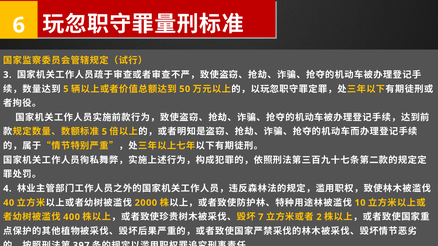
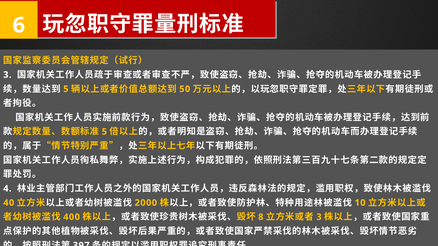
7: 7 -> 8 (261, 217)
2: 2 -> 3 (319, 217)
